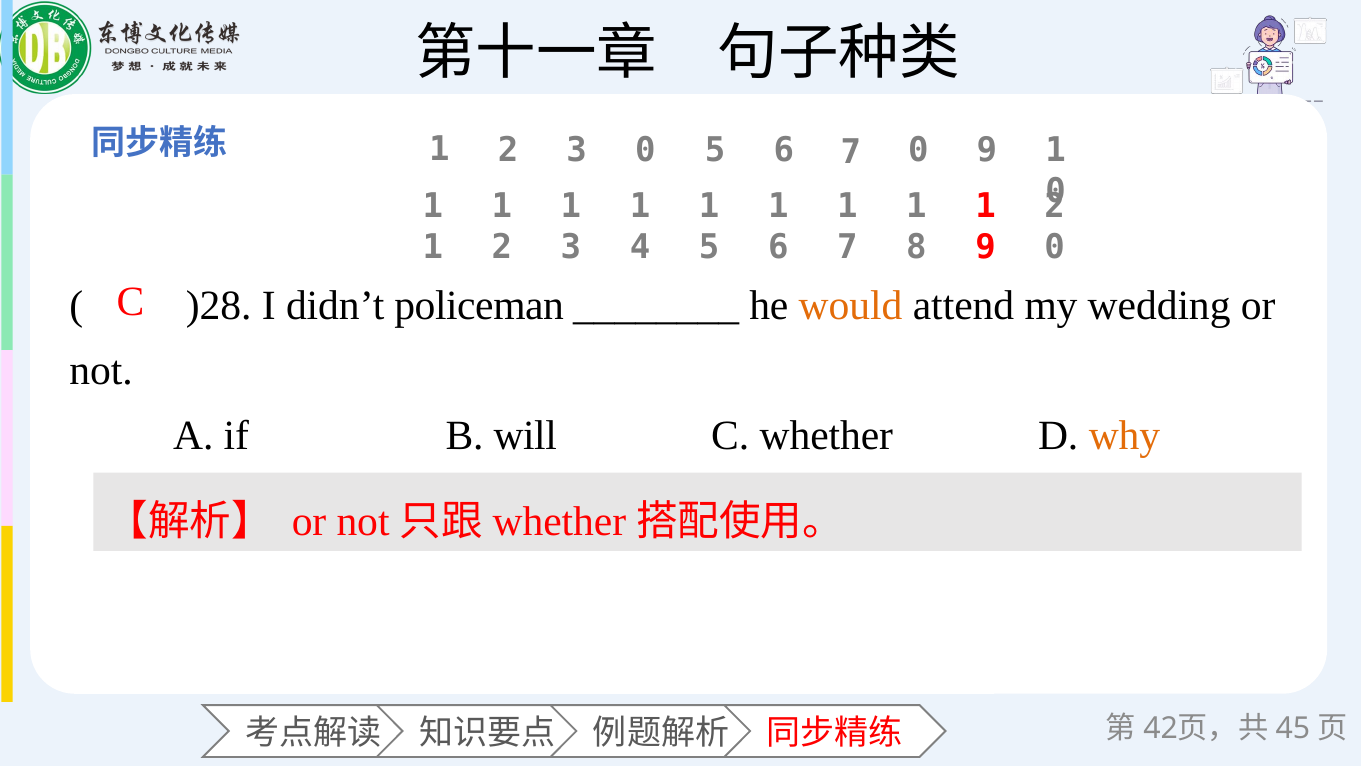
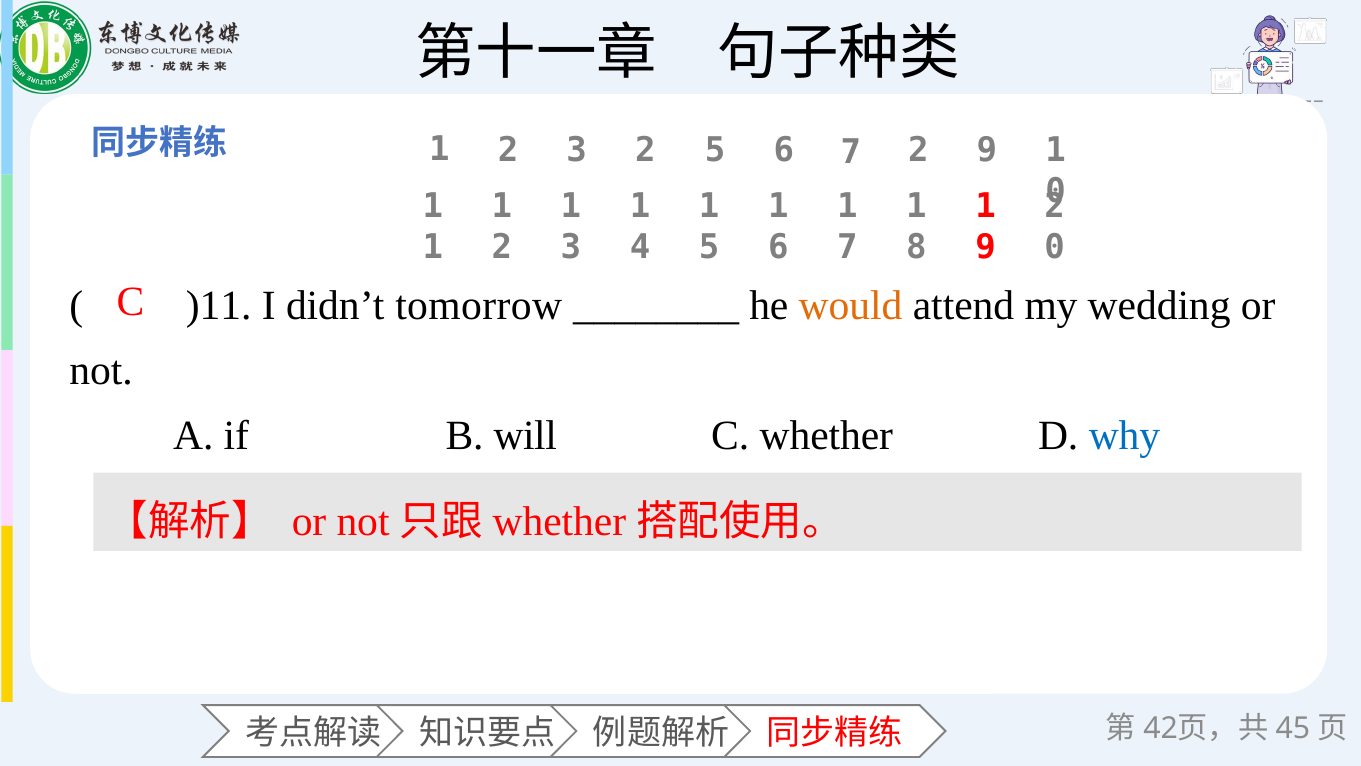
3 0: 0 -> 2 (645, 150)
7 0: 0 -> 2 (918, 150)
)28: )28 -> )11 (219, 305)
policeman: policeman -> tomorrow (479, 305)
why colour: orange -> blue (1124, 435)
